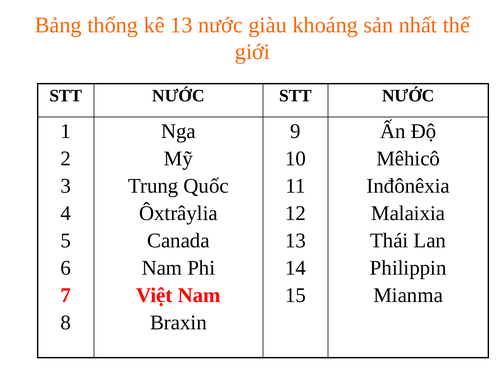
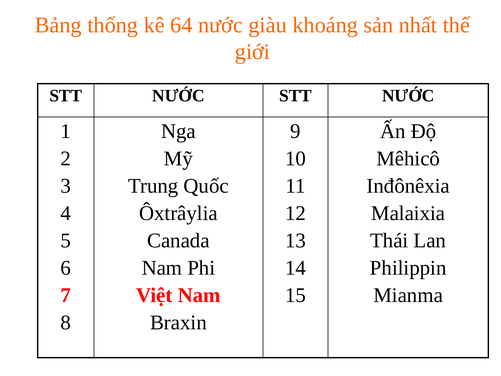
kê 13: 13 -> 64 (181, 25)
